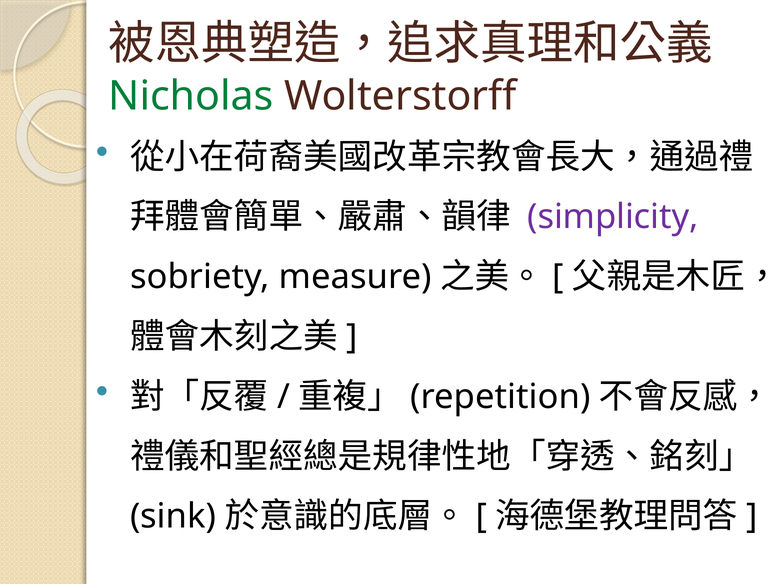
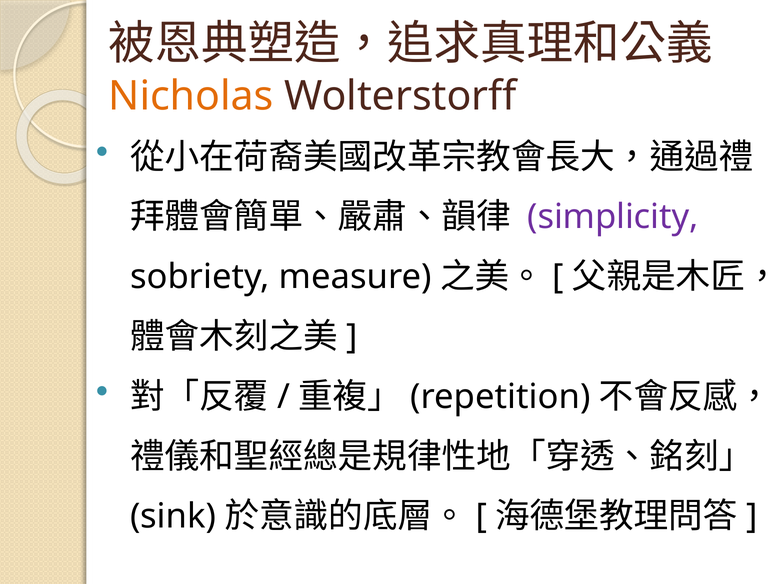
Nicholas colour: green -> orange (191, 96)
